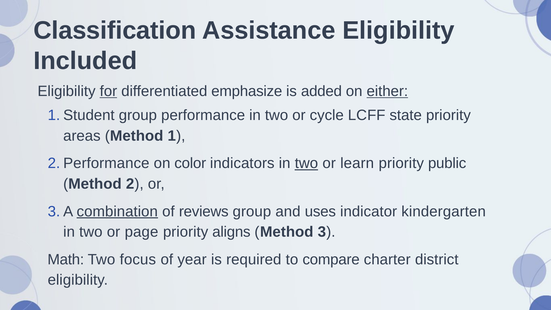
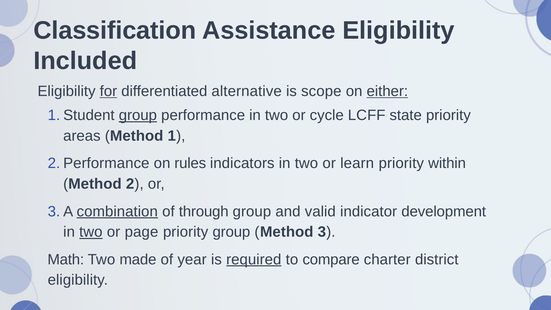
emphasize: emphasize -> alternative (247, 91)
added: added -> scope (321, 91)
group underline: none -> present (138, 115)
color: color -> rules (190, 163)
two underline: present -> none (306, 163)
public: public -> within (447, 163)
reviews: reviews -> through (204, 211)
uses: uses -> valid (320, 211)
kindergarten: kindergarten -> development (444, 211)
two underline: none -> present (91, 232)
priority aligns: aligns -> group (231, 232)
focus: focus -> made (138, 259)
required underline: none -> present (254, 259)
